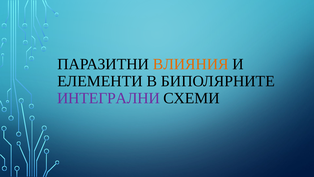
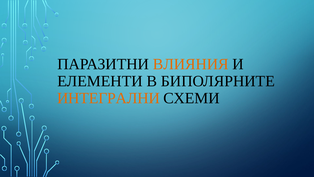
ИНТЕГРАЛНИ colour: purple -> orange (108, 98)
